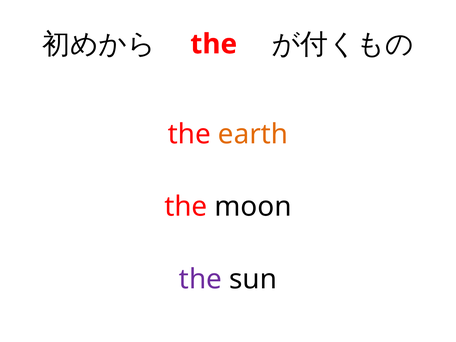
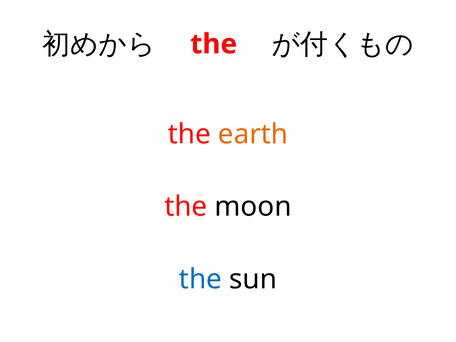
the colour: purple -> blue (200, 279)
